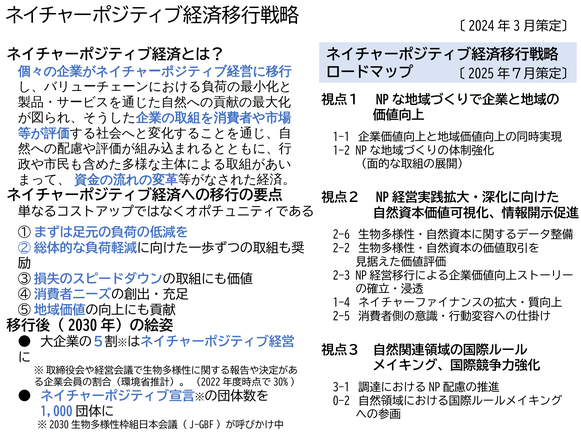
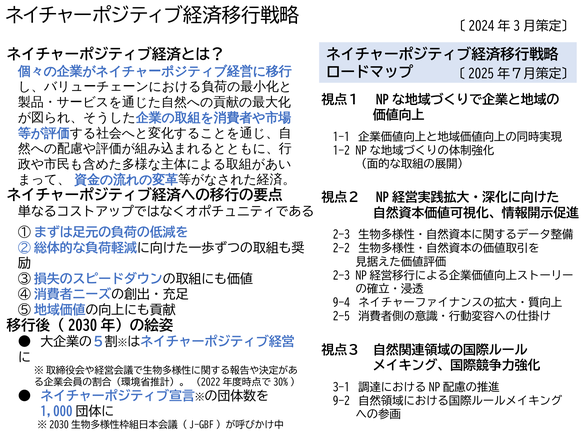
2-6: 2-6 -> 2-3 (341, 235)
1-4: 1-4 -> 9-4 (341, 303)
0-2: 0-2 -> 9-2 (341, 401)
